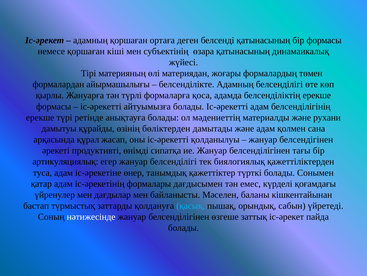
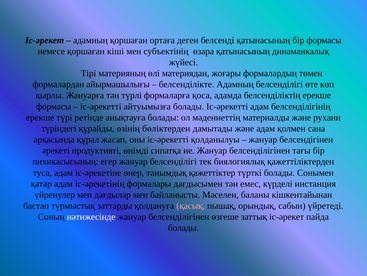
дамытуы: дамытуы -> түріндегі (59, 128)
артикуляциялық: артикуляциялық -> пихикасысының (65, 161)
қоғамдағы: қоғамдағы -> инстанция (315, 183)
қасық colour: light blue -> pink (191, 205)
